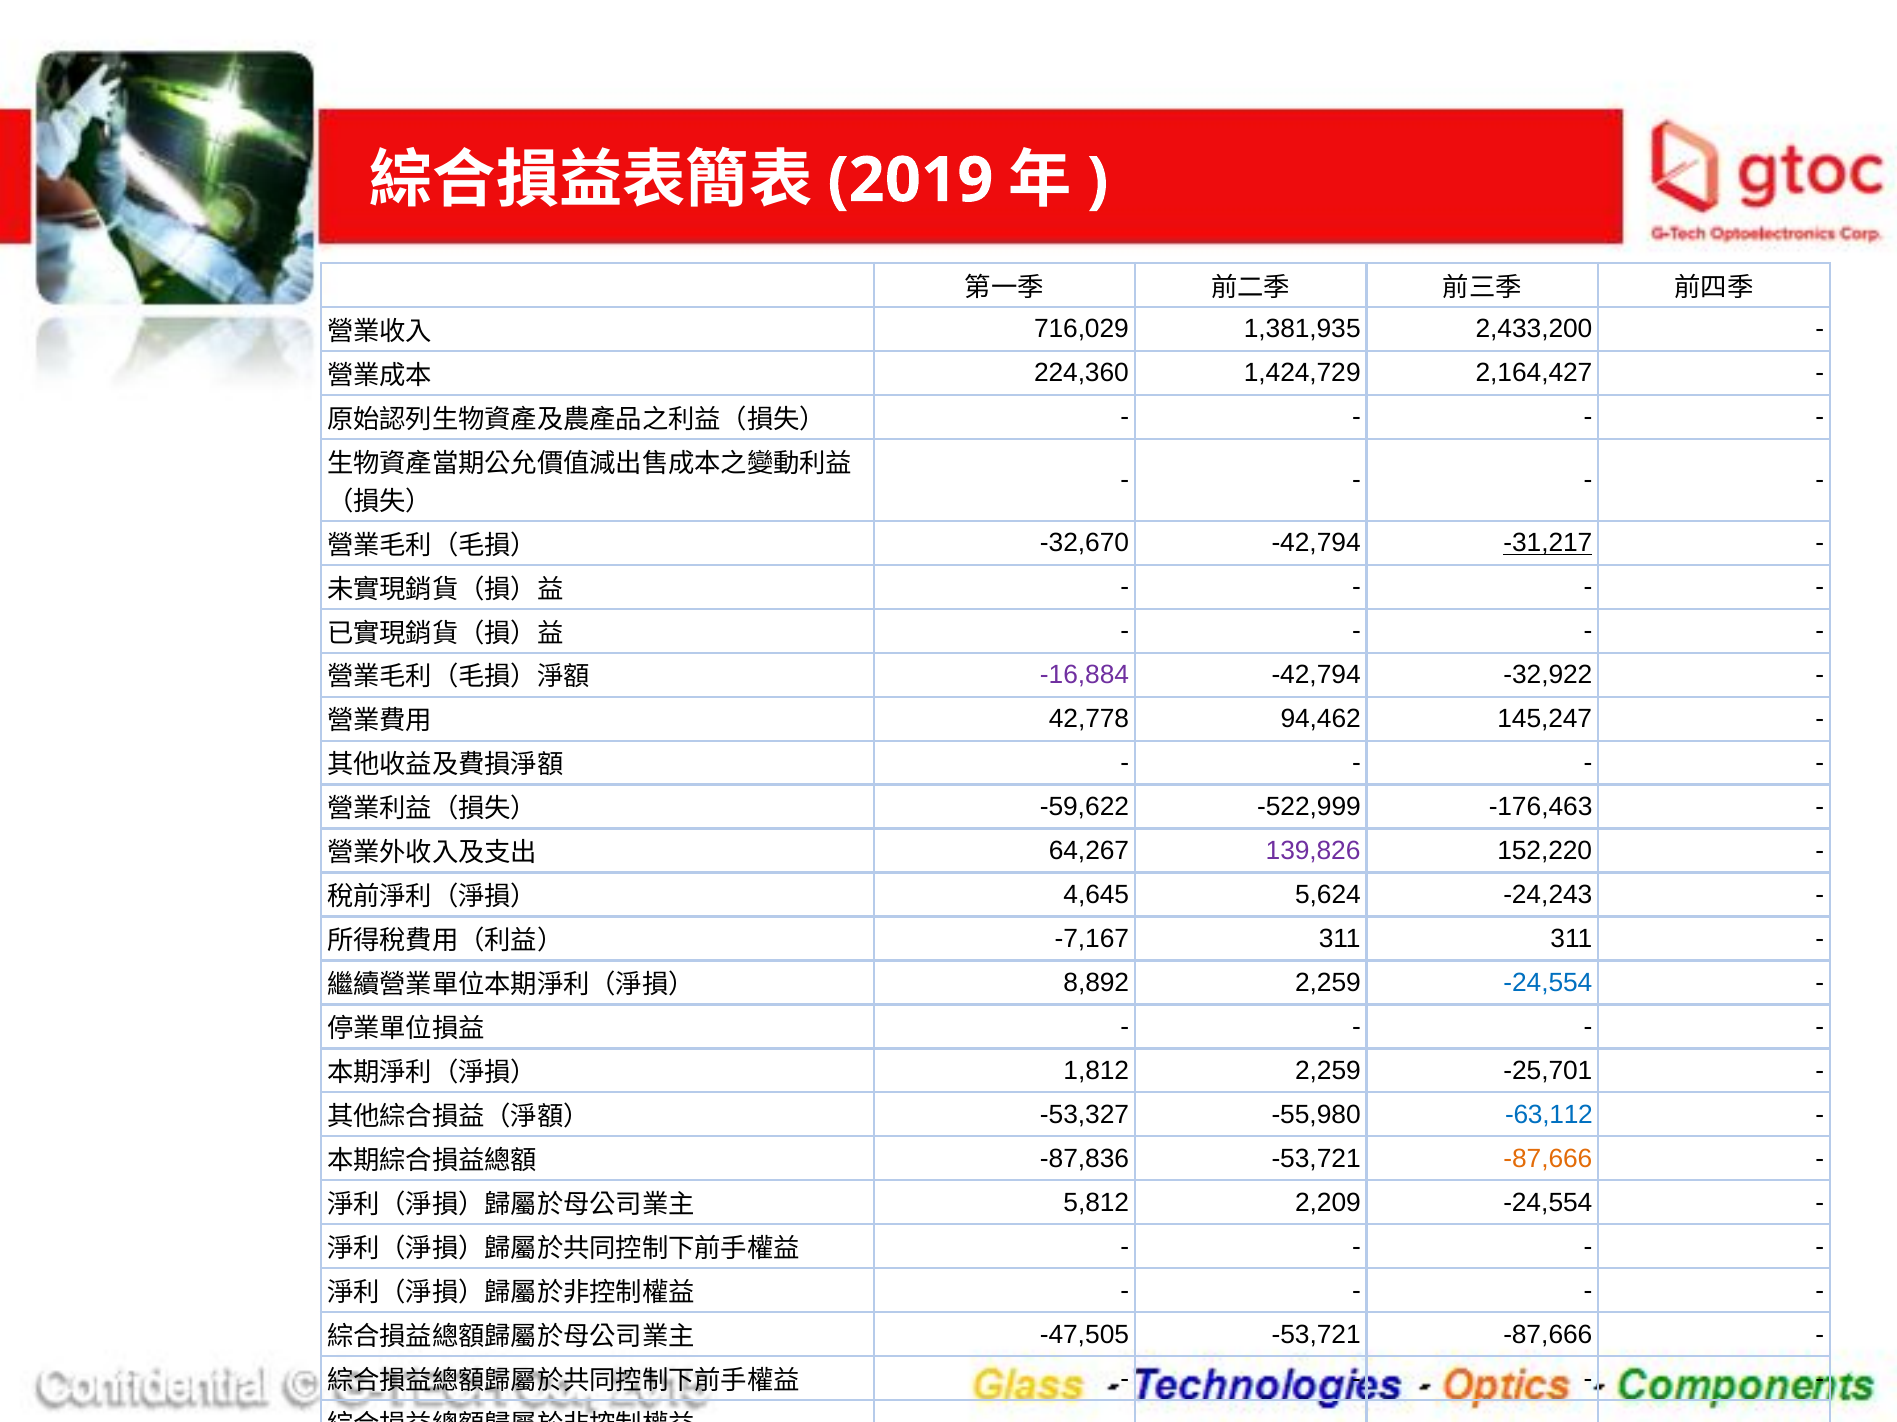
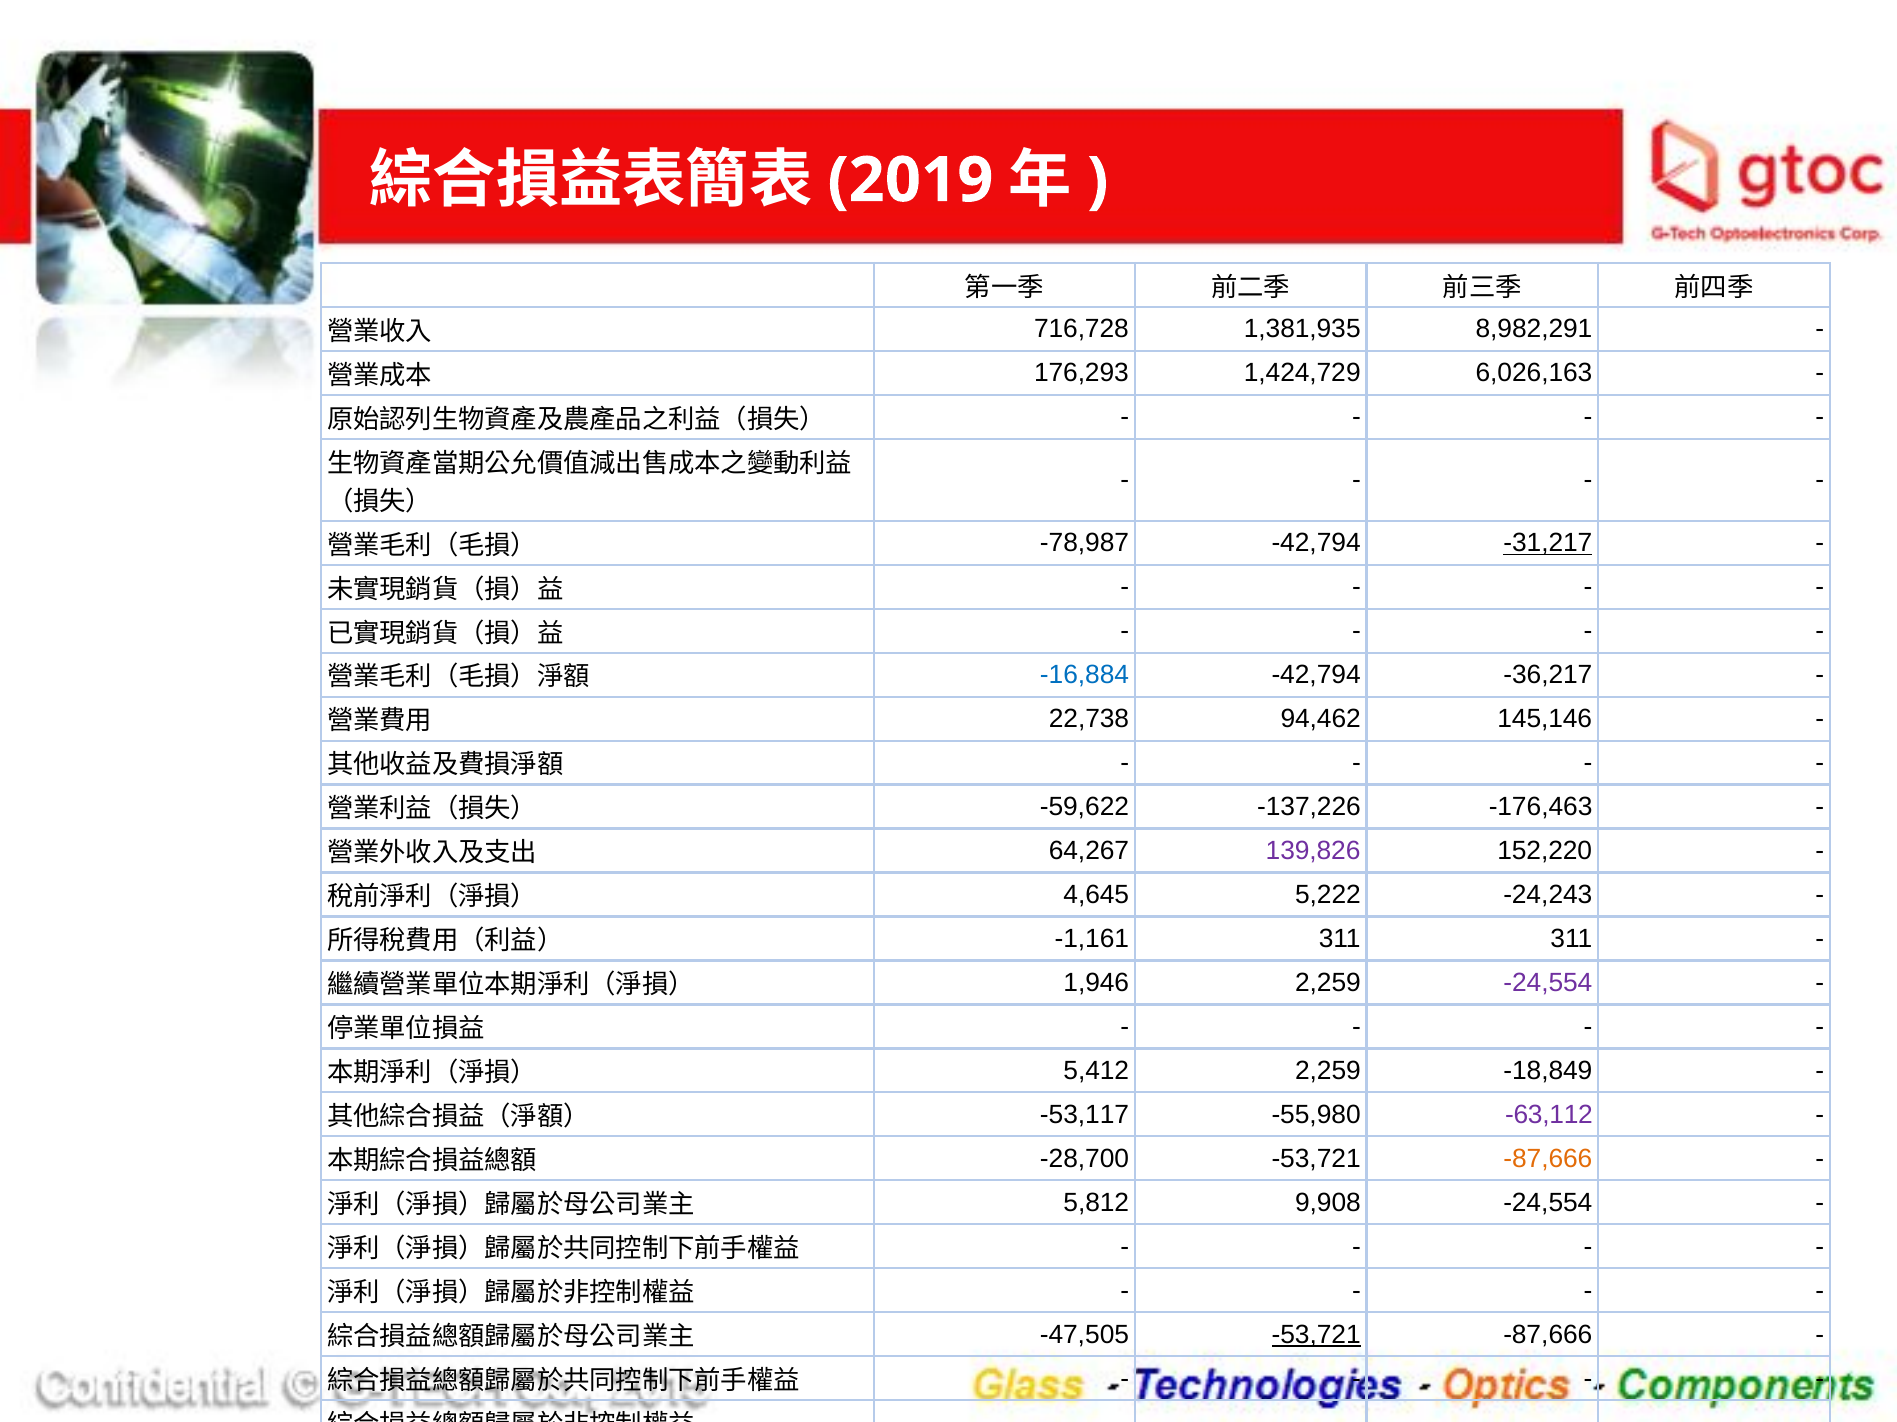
716,029: 716,029 -> 716,728 (1081, 329)
2,433,200: 2,433,200 -> 8,982,291 (1534, 329)
224,360: 224,360 -> 176,293 (1081, 373)
2,164,427: 2,164,427 -> 6,026,163 (1534, 373)
-32,670: -32,670 -> -78,987 (1085, 543)
-16,884 colour: purple -> blue (1085, 675)
-32,922: -32,922 -> -36,217 (1548, 675)
42,778: 42,778 -> 22,738 (1089, 719)
145,247: 145,247 -> 145,146 (1545, 719)
-522,999: -522,999 -> -137,226 (1309, 807)
5,624: 5,624 -> 5,222 (1328, 895)
-7,167: -7,167 -> -1,161 (1092, 939)
8,892: 8,892 -> 1,946 (1096, 983)
-24,554 colour: blue -> purple (1548, 983)
1,812: 1,812 -> 5,412 (1096, 1071)
-25,701: -25,701 -> -18,849 (1548, 1071)
-53,327: -53,327 -> -53,117 (1085, 1115)
-63,112 colour: blue -> purple (1549, 1115)
-87,836: -87,836 -> -28,700 (1085, 1159)
2,209: 2,209 -> 9,908 (1328, 1203)
-53,721 underline: none -> present (1316, 1335)
